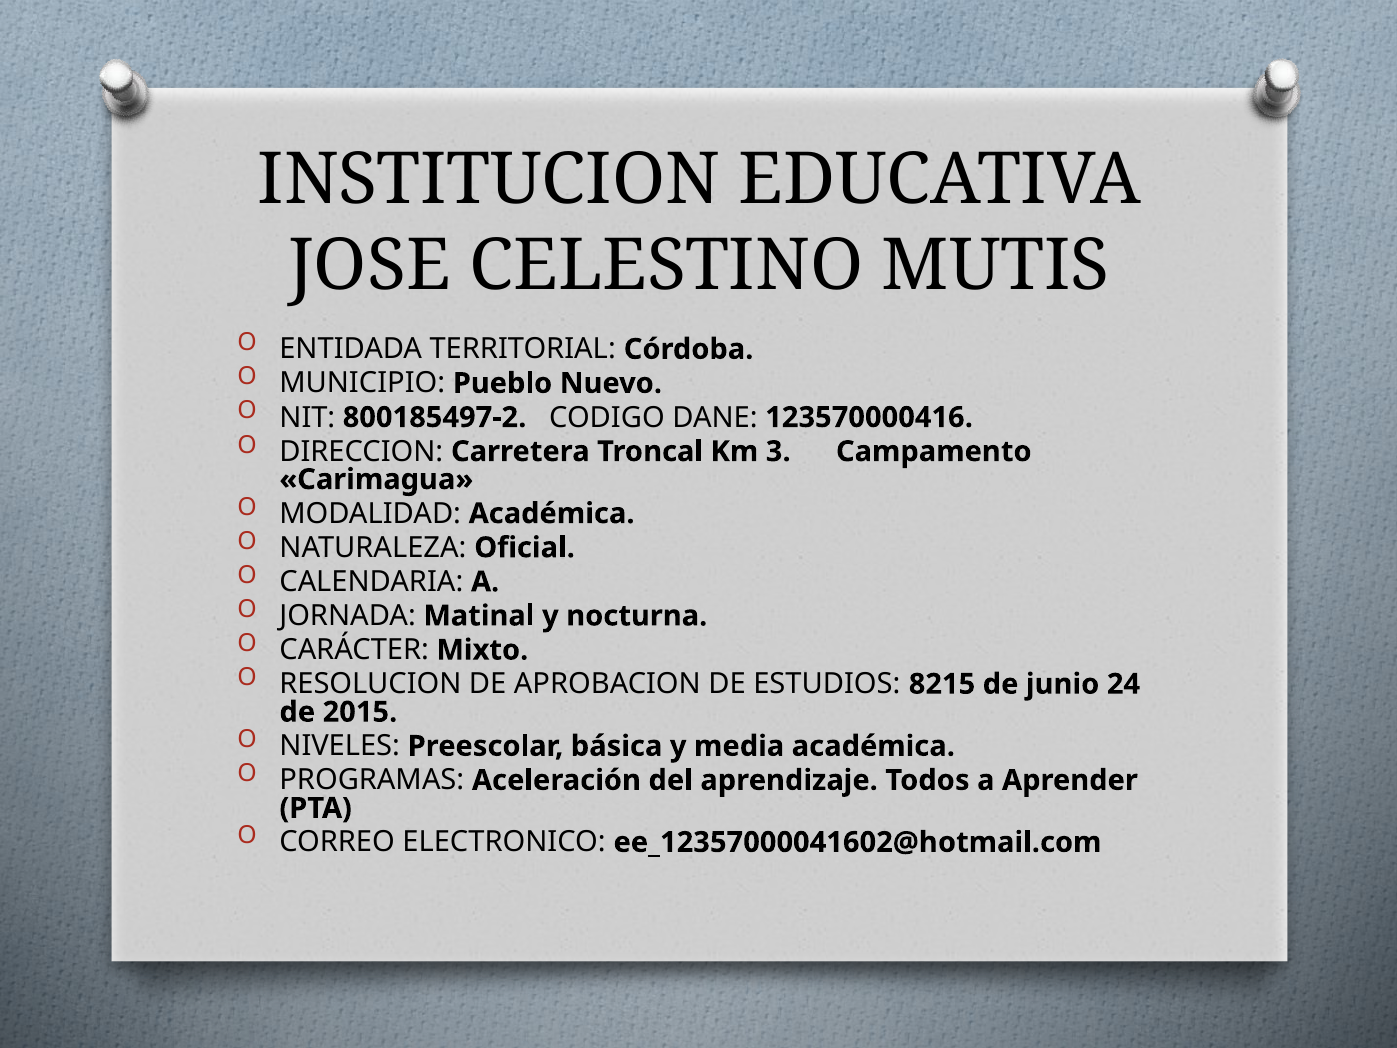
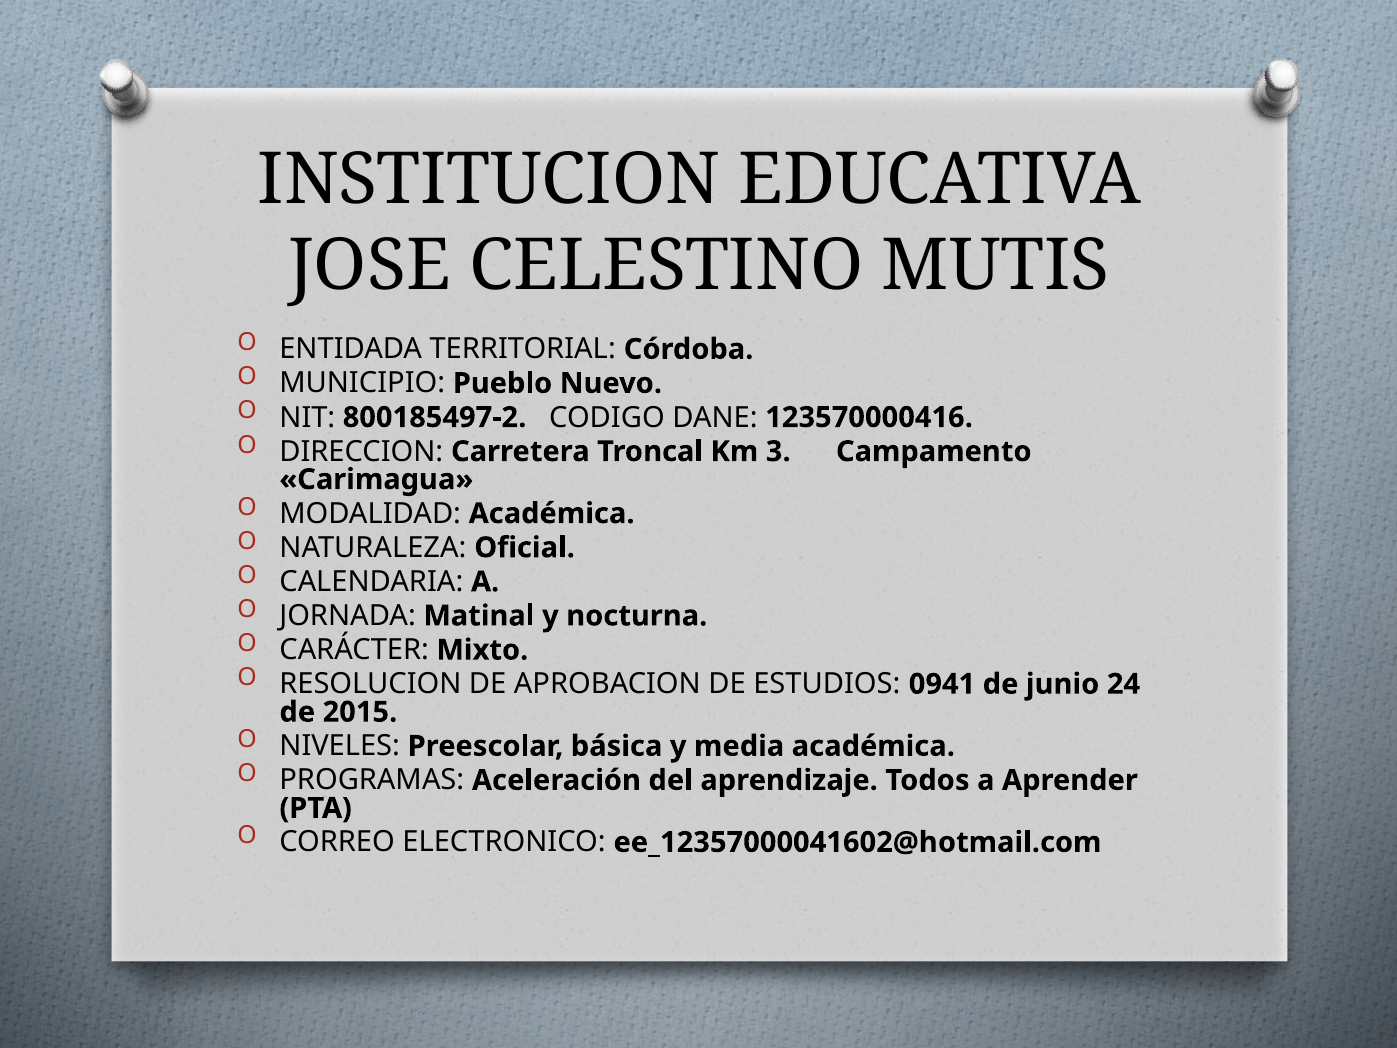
8215: 8215 -> 0941 (942, 684)
